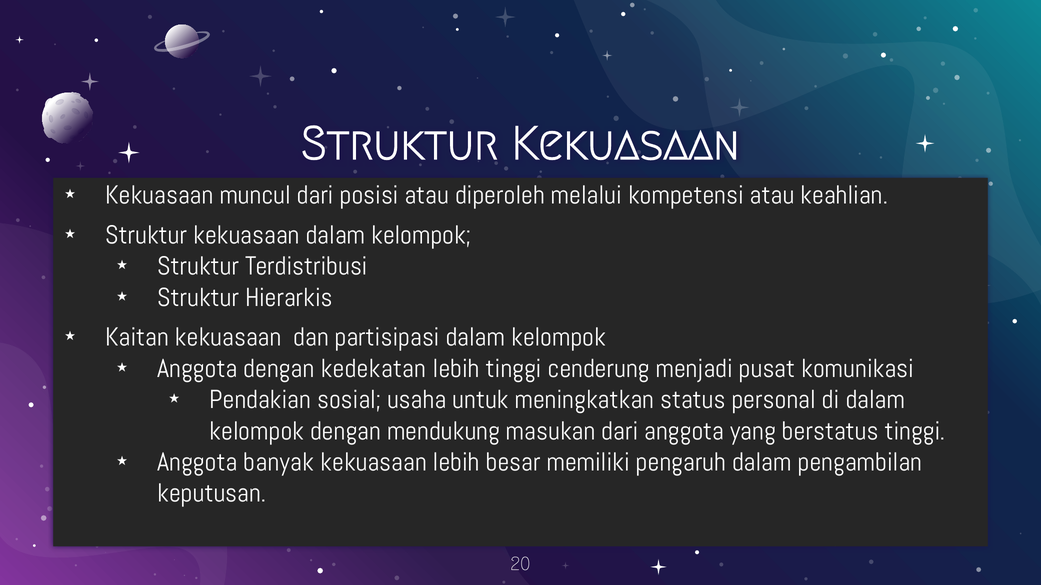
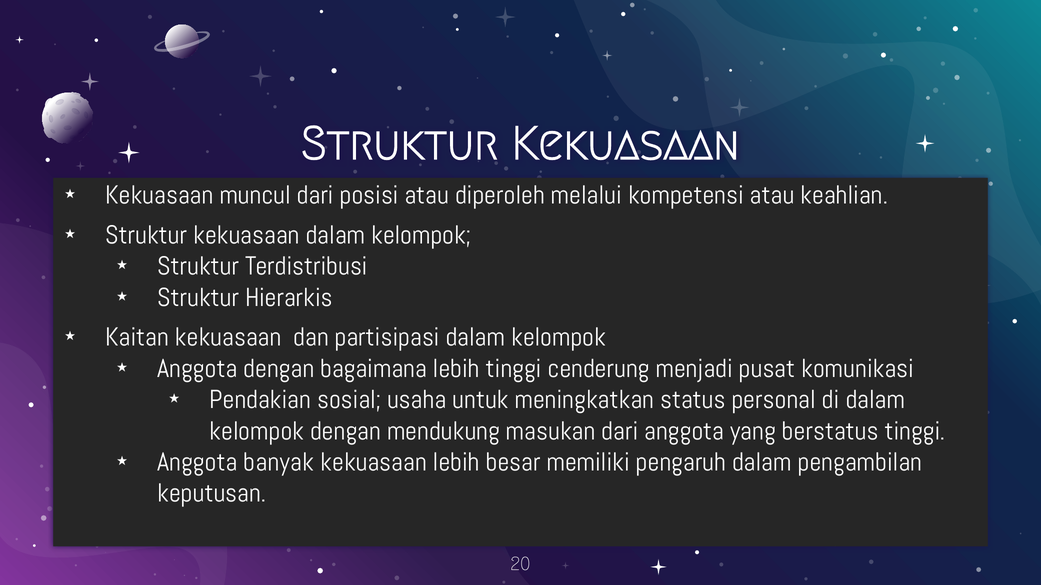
kedekatan: kedekatan -> bagaimana (374, 369)
